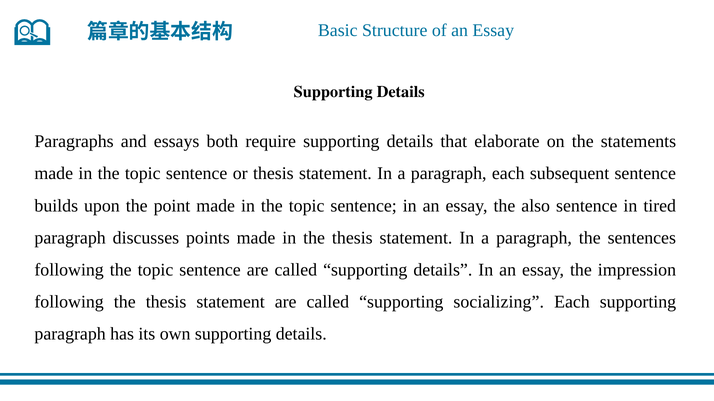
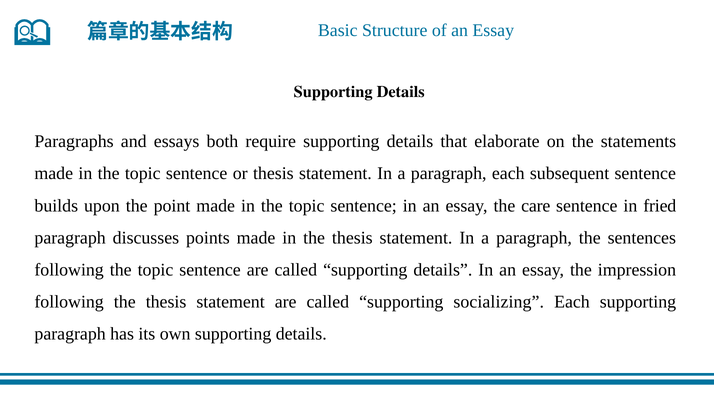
also: also -> care (536, 206)
tired: tired -> fried (660, 206)
